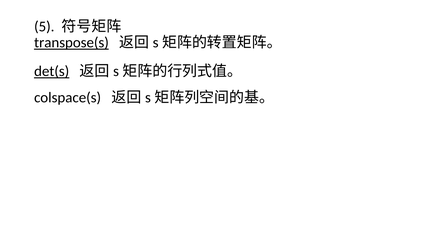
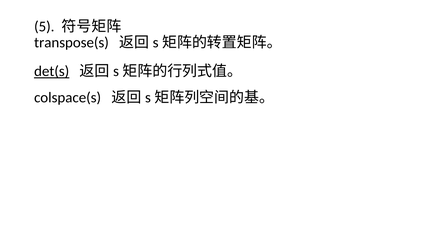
transpose(s underline: present -> none (71, 43)
